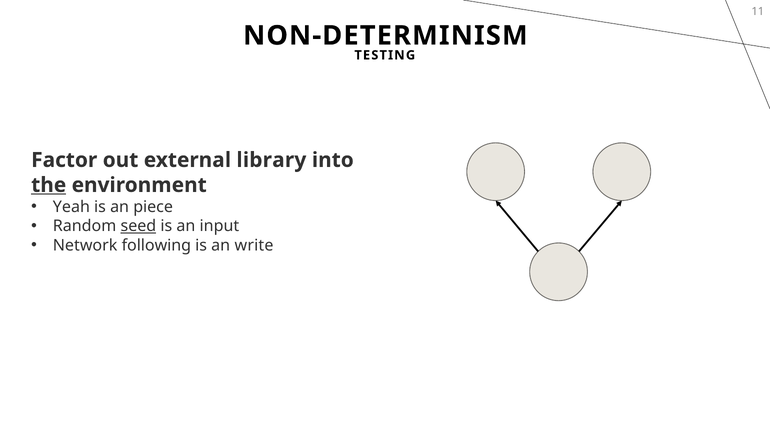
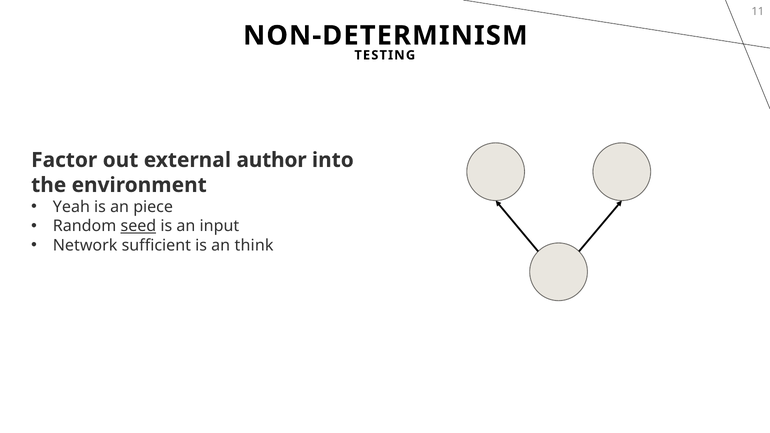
library: library -> author (272, 160)
the underline: present -> none (49, 185)
following: following -> sufficient (156, 245)
write: write -> think (254, 245)
